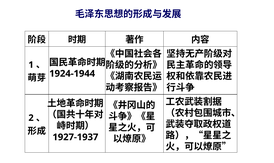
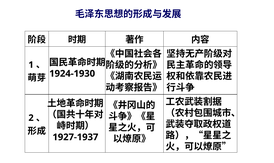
1924-1944: 1924-1944 -> 1924-1930 (72, 74)
